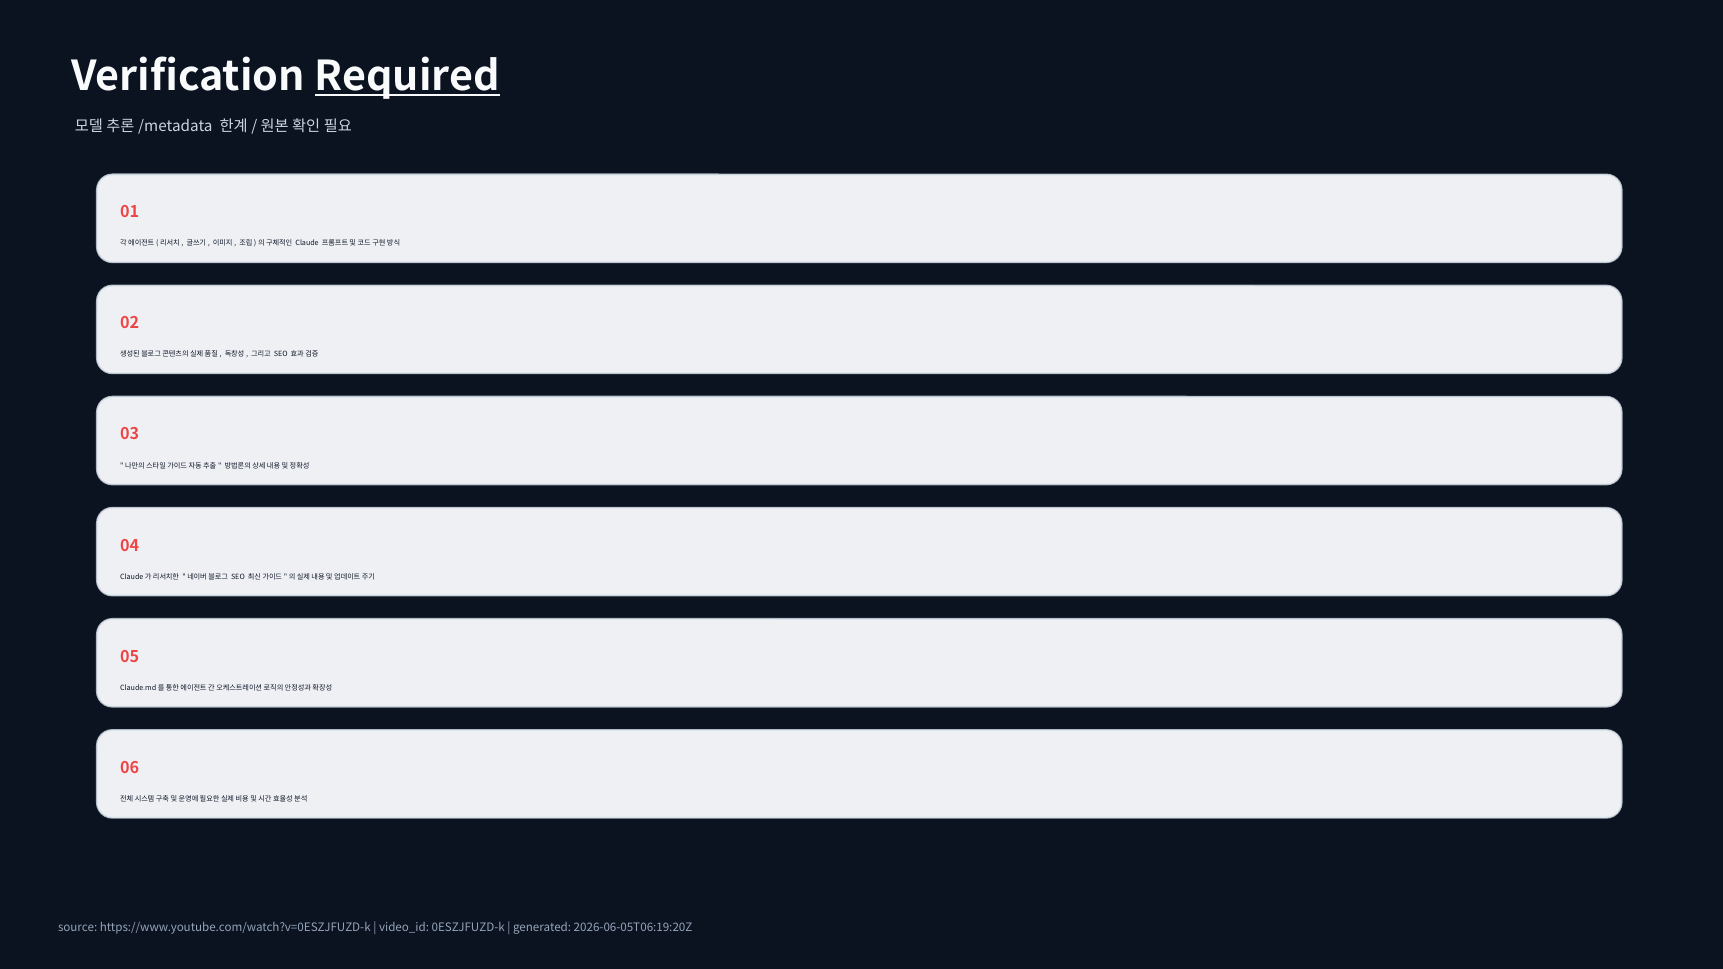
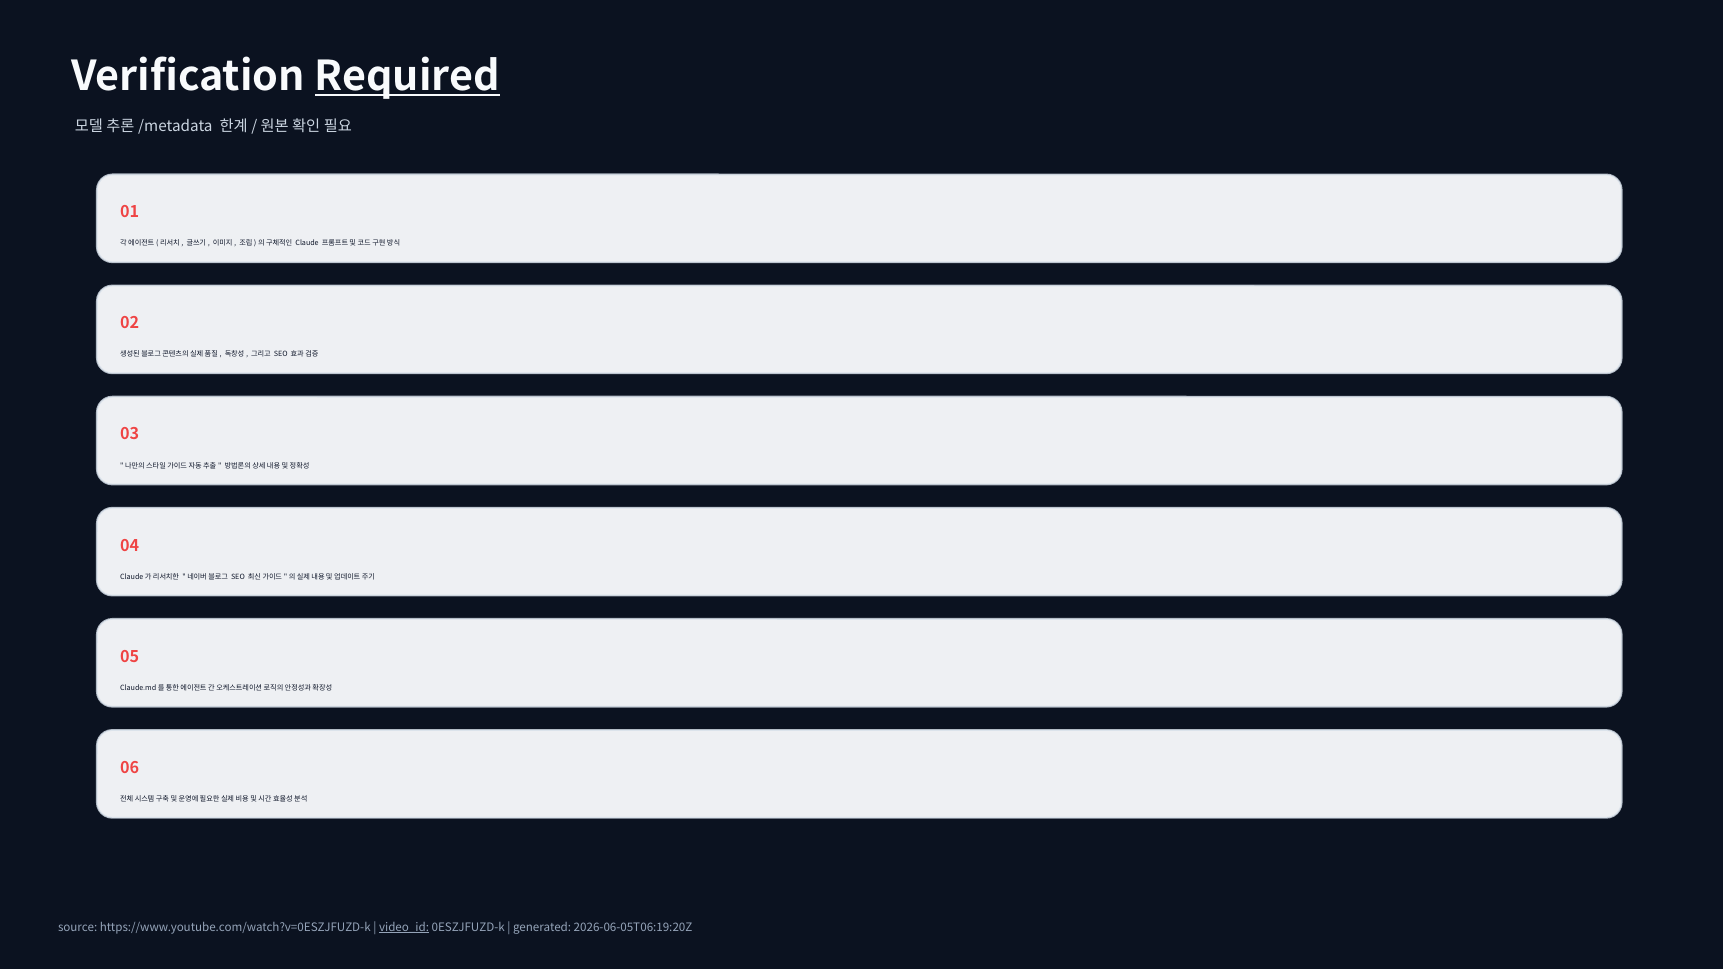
video_id underline: none -> present (404, 928)
